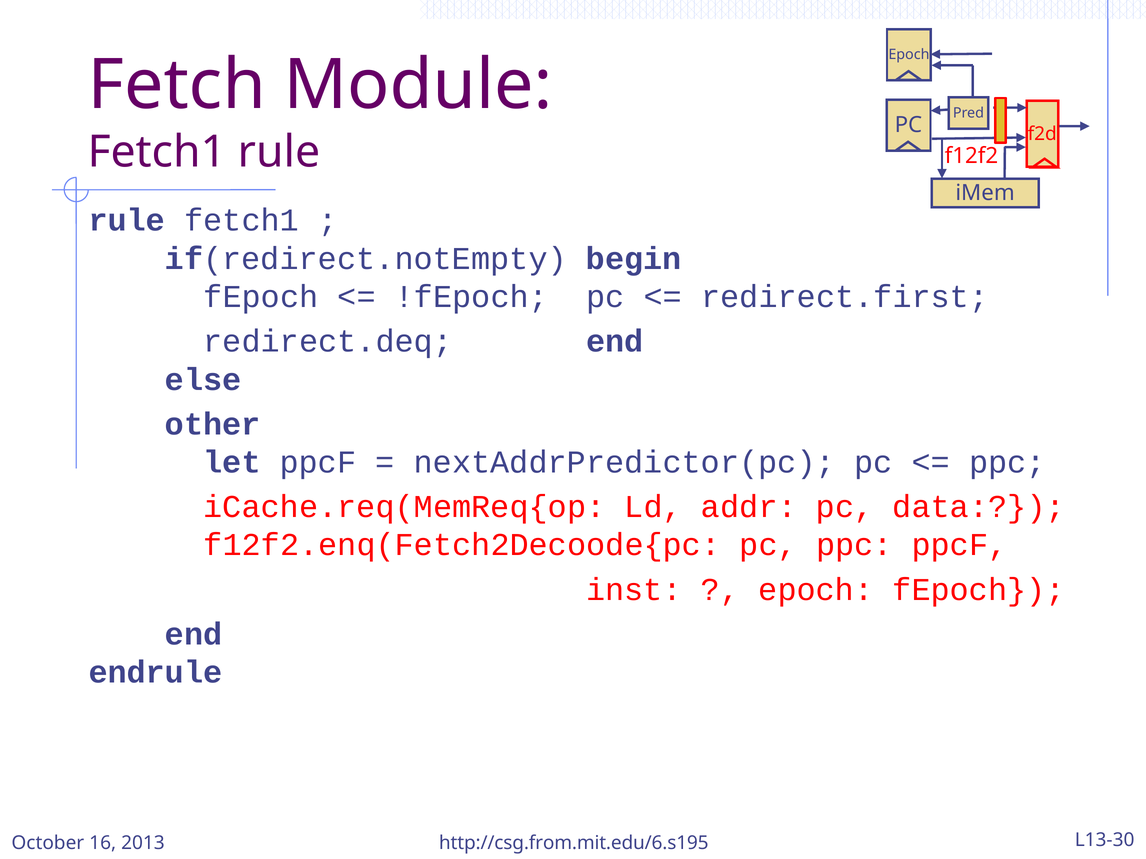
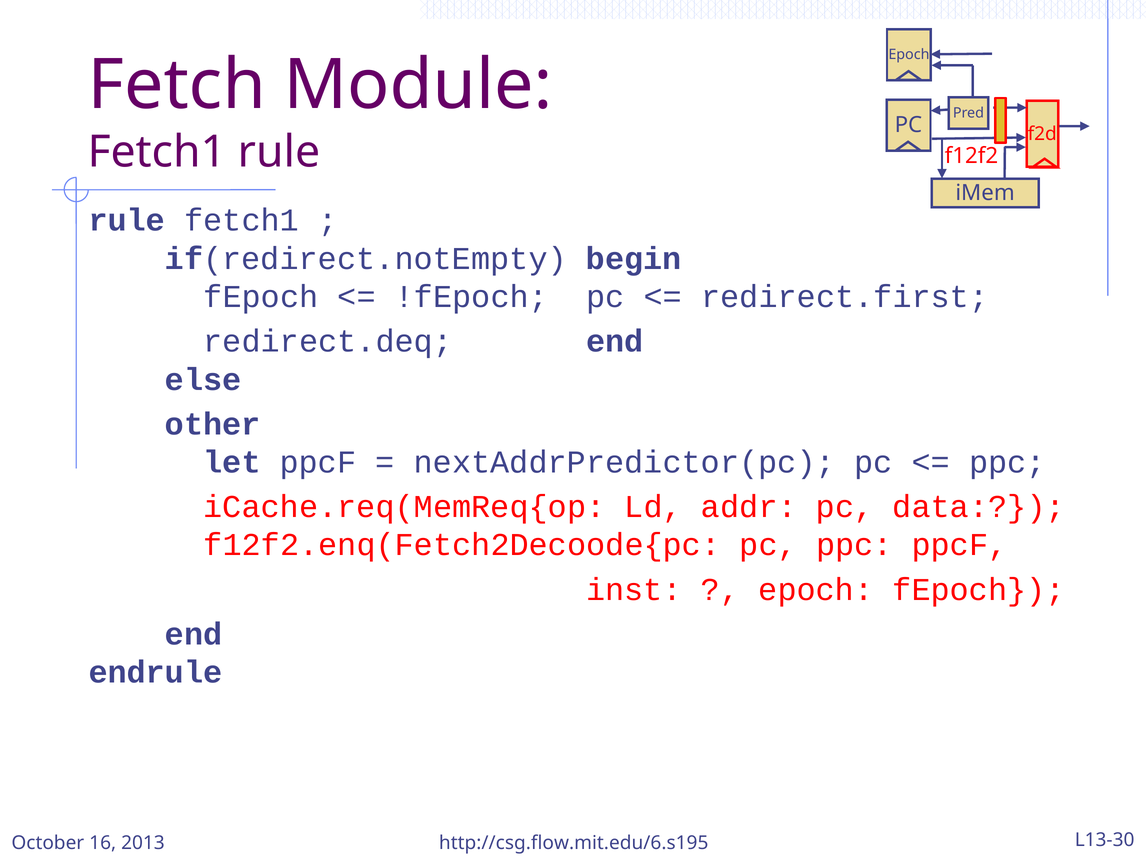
http://csg.from.mit.edu/6.s195: http://csg.from.mit.edu/6.s195 -> http://csg.flow.mit.edu/6.s195 (574, 844)
